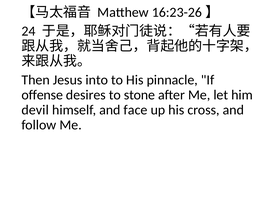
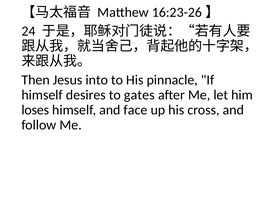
offense: offense -> himself (42, 95)
stone: stone -> gates (139, 95)
devil: devil -> loses (35, 110)
